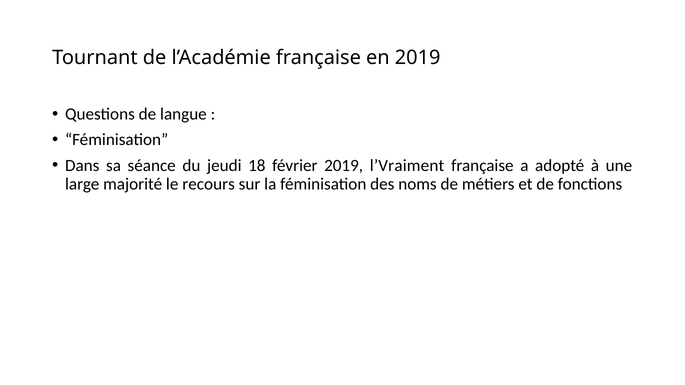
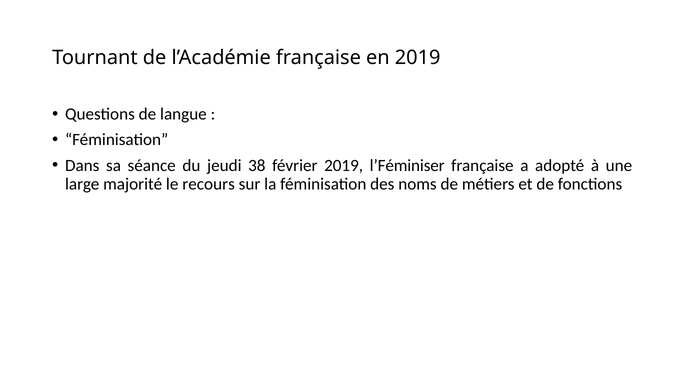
18: 18 -> 38 (257, 166)
l’Vraiment: l’Vraiment -> l’Féminiser (407, 166)
